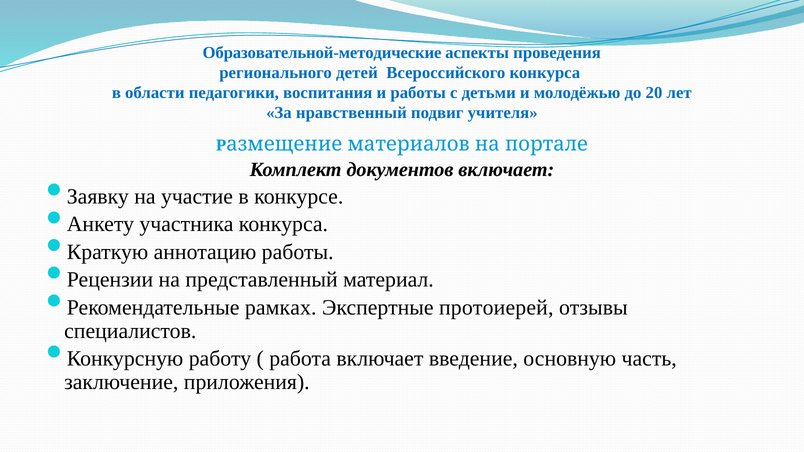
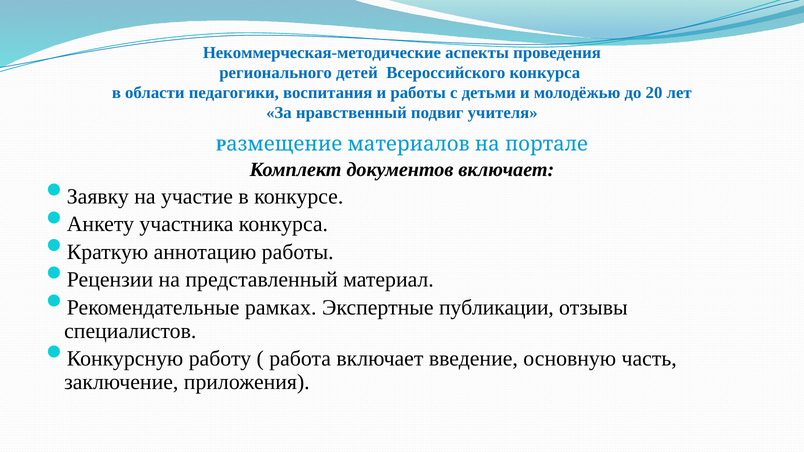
Образовательной-методические: Образовательной-методические -> Некоммерческая-методические (322, 53)
протоиерей: протоиерей -> публикации (496, 308)
